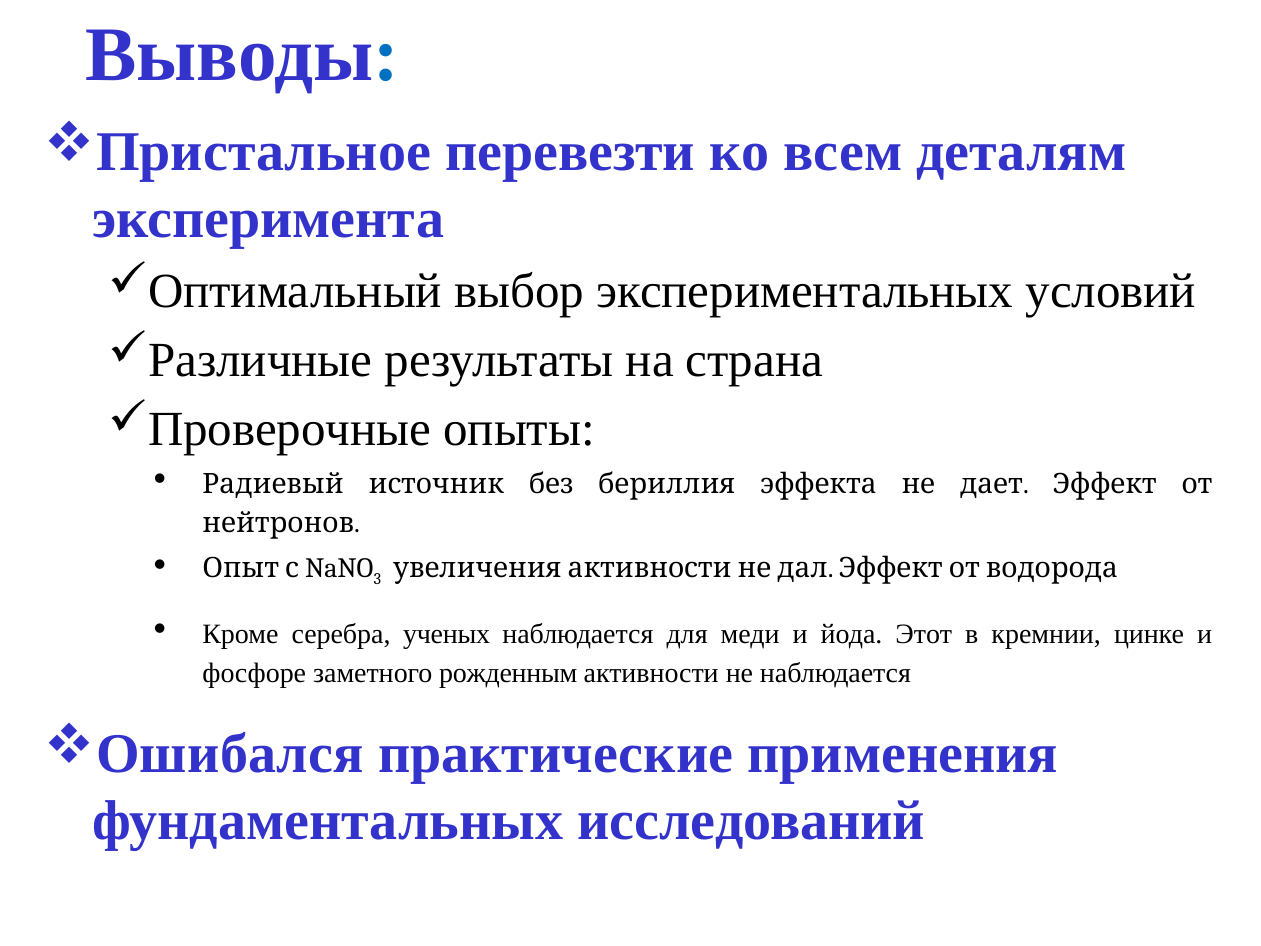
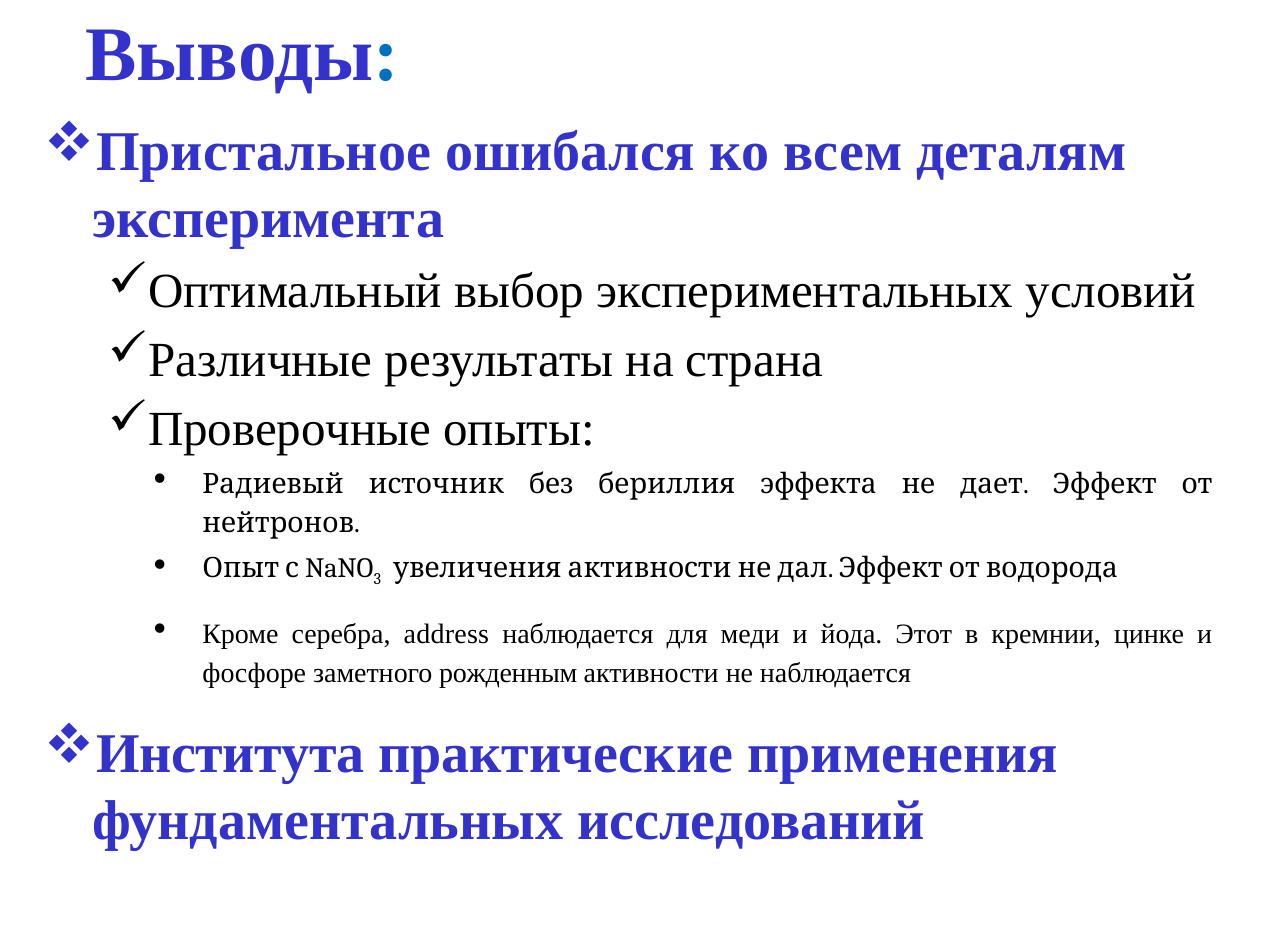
перевезти: перевезти -> ошибался (570, 152)
ученых: ученых -> address (446, 634)
Ошибался: Ошибался -> Института (230, 754)
